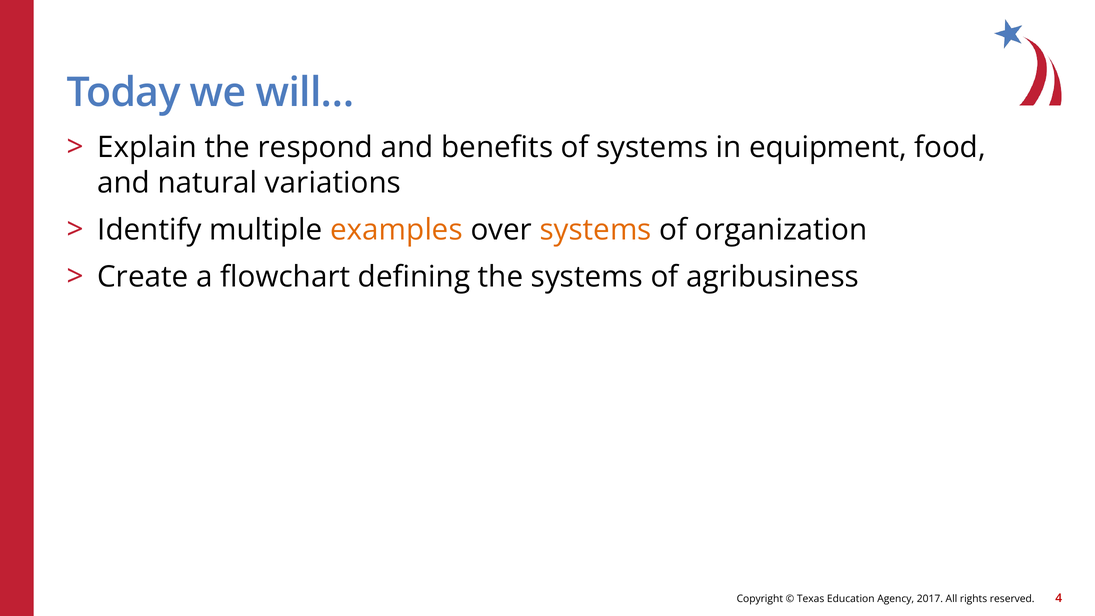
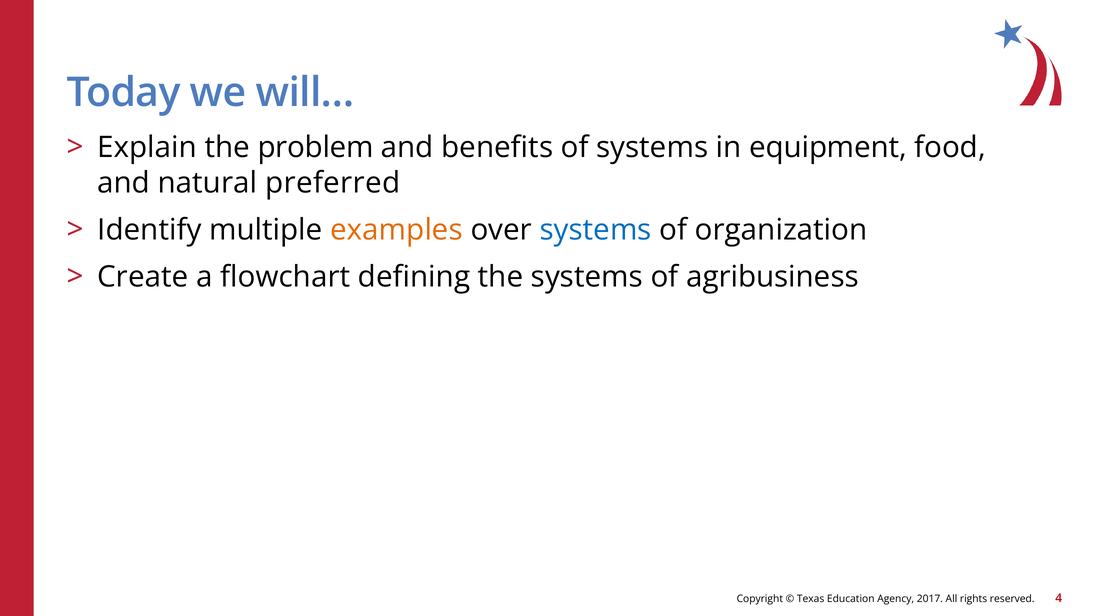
respond: respond -> problem (316, 147)
variations: variations -> preferred (333, 183)
systems colour: orange -> blue (596, 230)
